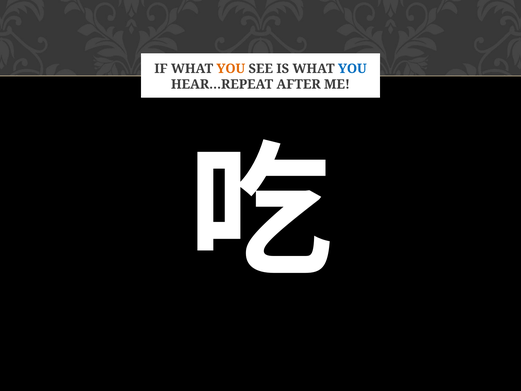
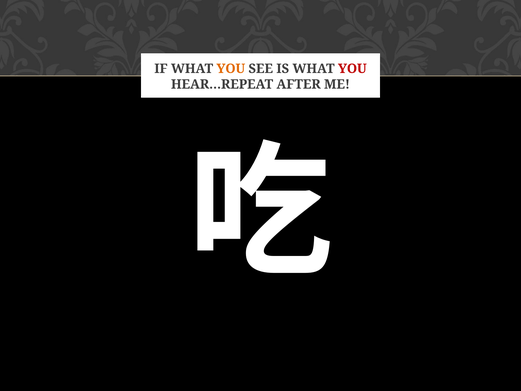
YOU colour: blue -> red (352, 69)
